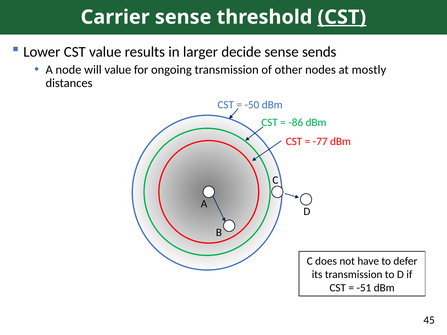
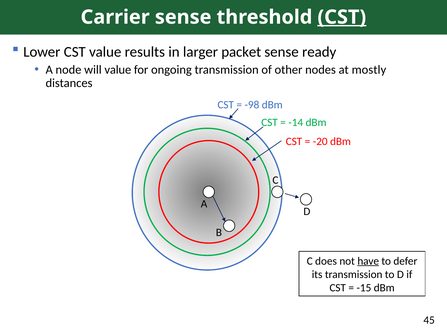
decide: decide -> packet (241, 52)
sends: sends -> ready (319, 52)
-50: -50 -> -98 (252, 105)
-86: -86 -> -14 (296, 123)
-77: -77 -> -20 (320, 142)
have underline: none -> present (368, 261)
-51: -51 -> -15 (364, 288)
